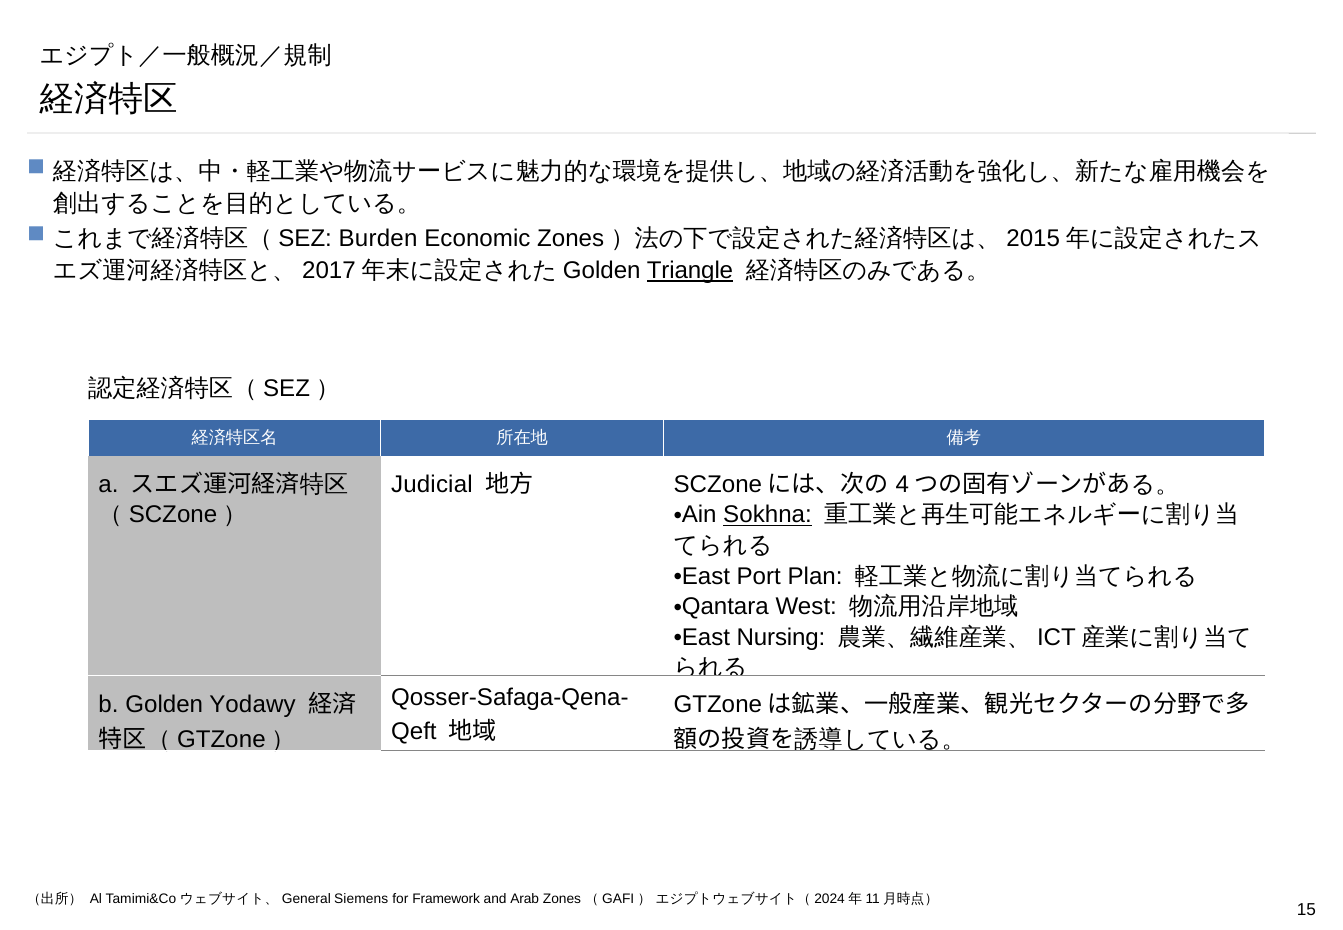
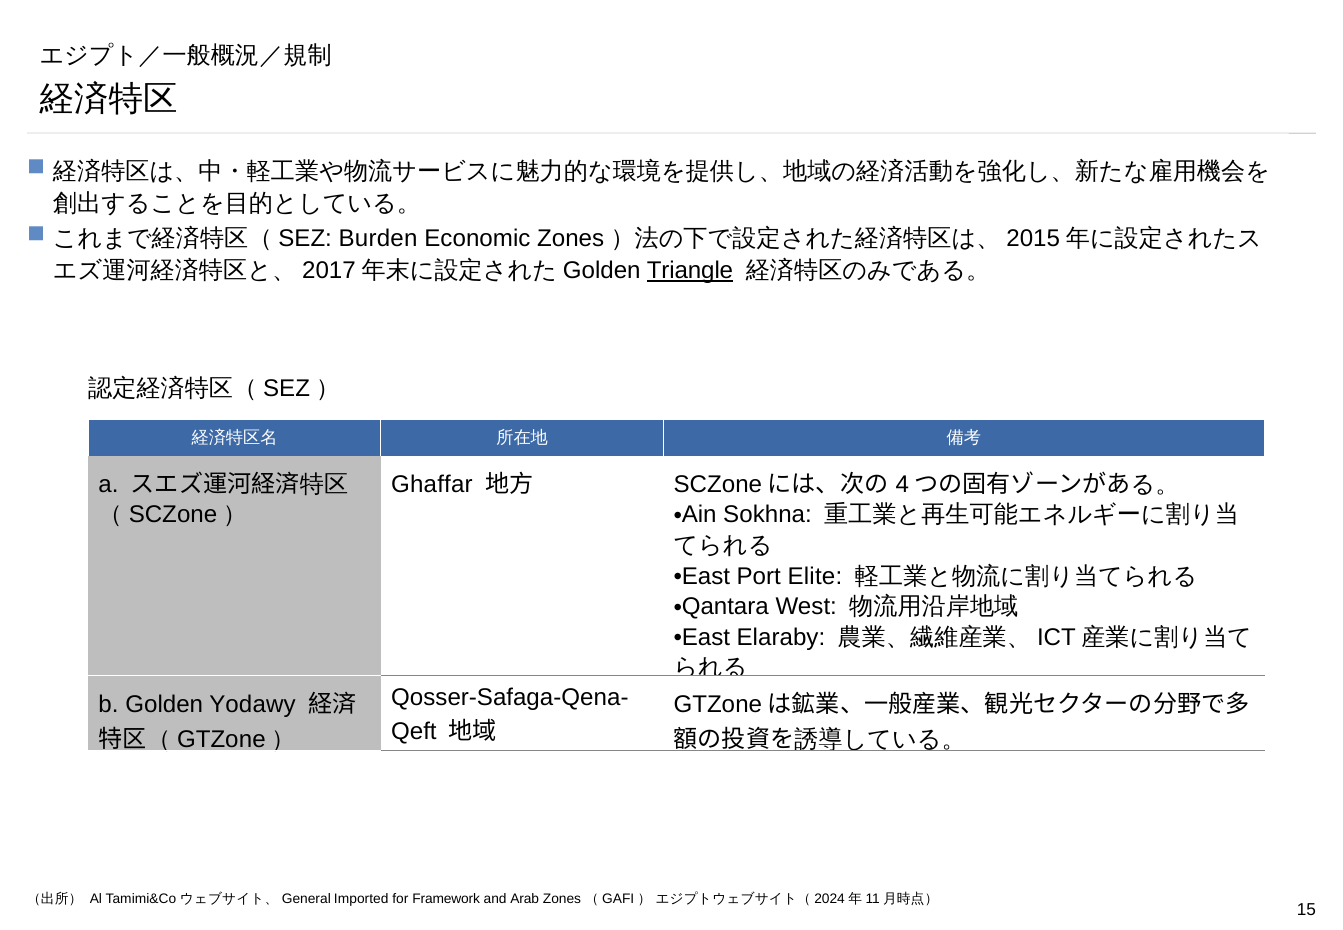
Judicial: Judicial -> Ghaffar (432, 484)
Sokhna underline: present -> none (768, 515)
Plan: Plan -> Elite (815, 576)
Nursing: Nursing -> Elaraby (781, 637)
Siemens: Siemens -> Imported (361, 899)
